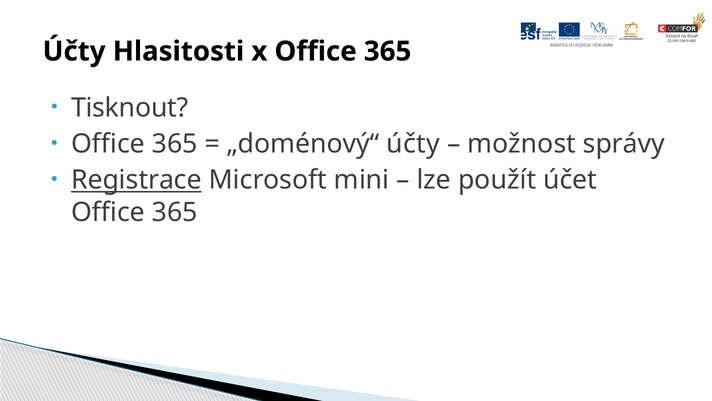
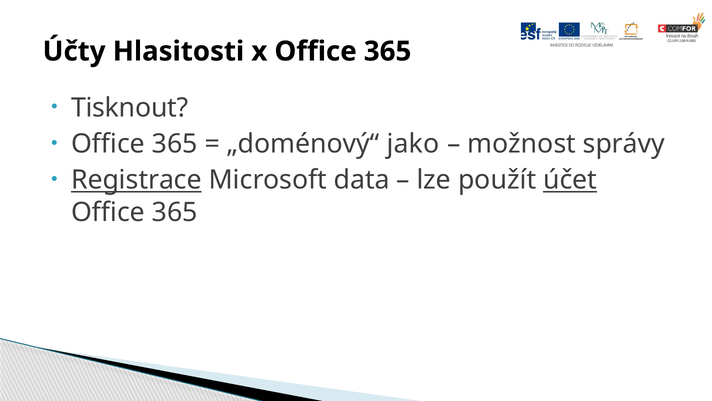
„doménový“ účty: účty -> jako (413, 144)
mini: mini -> data (362, 180)
účet underline: none -> present (570, 180)
